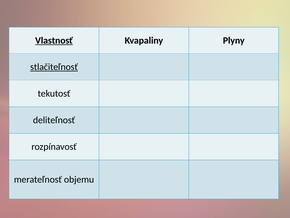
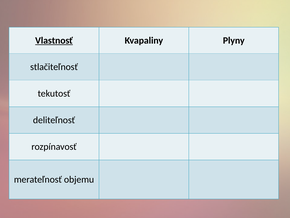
stlačiteľnosť underline: present -> none (54, 67)
